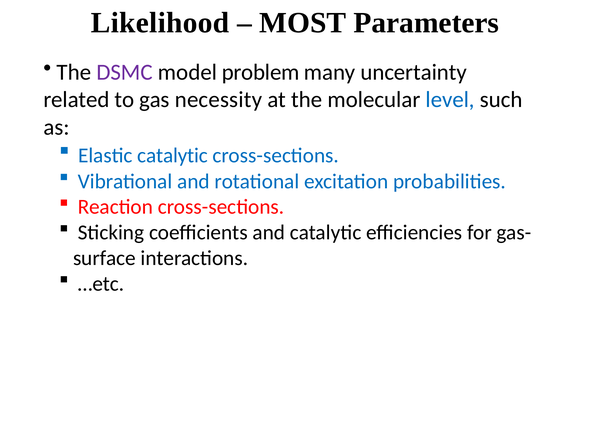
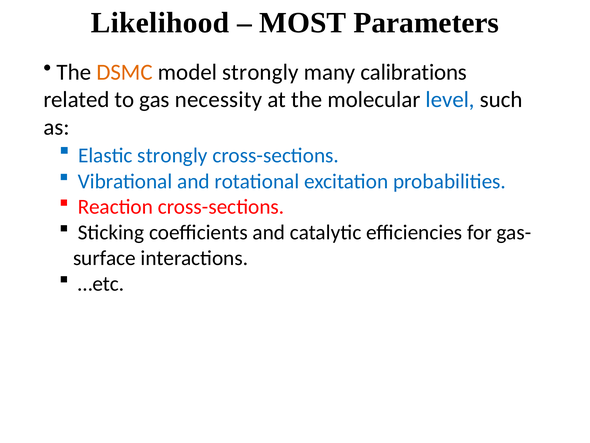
DSMC colour: purple -> orange (125, 72)
model problem: problem -> strongly (260, 72)
uncertainty: uncertainty -> calibrations (414, 72)
Elastic catalytic: catalytic -> strongly (172, 155)
